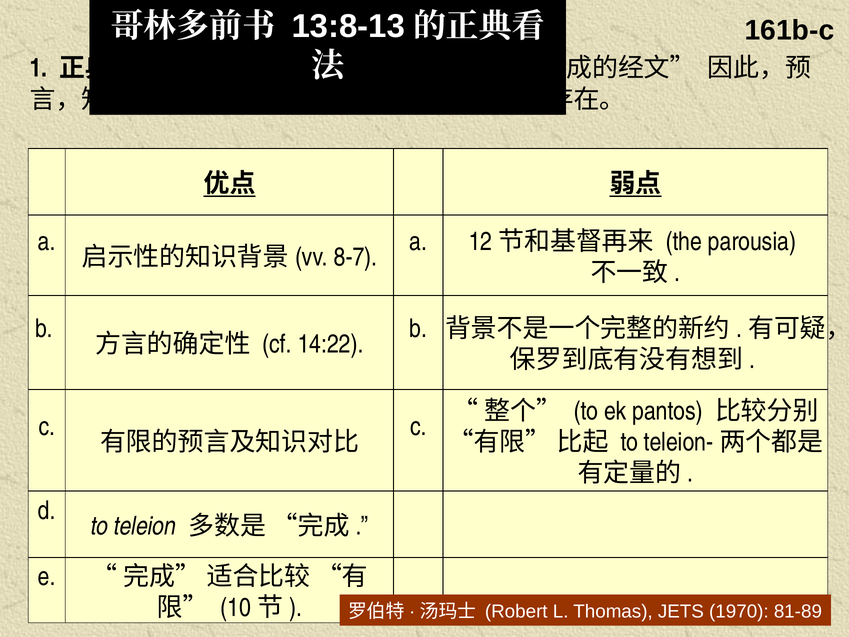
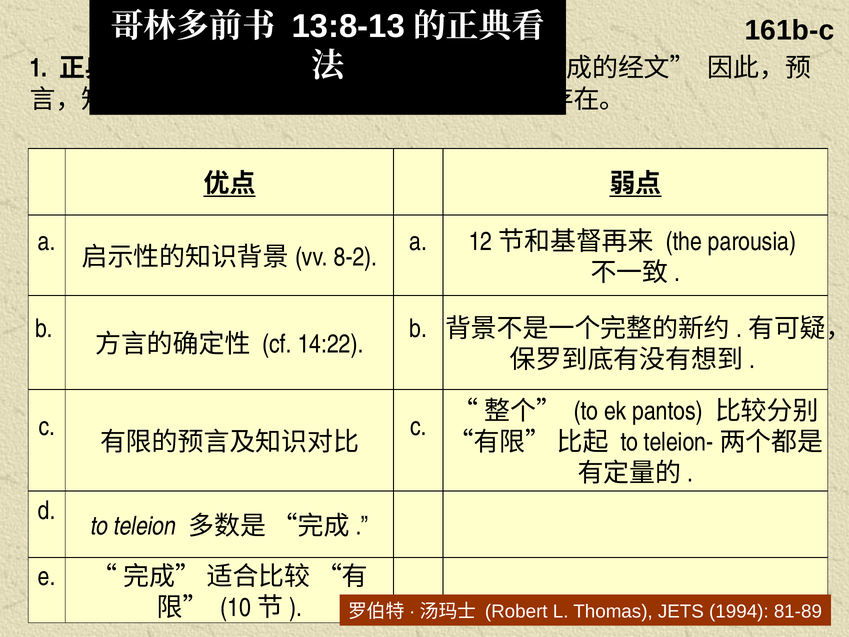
8-7: 8-7 -> 8-2 (356, 257)
1970: 1970 -> 1994 (739, 611)
